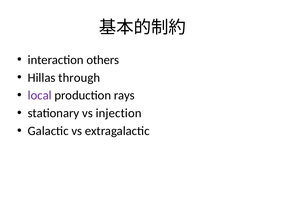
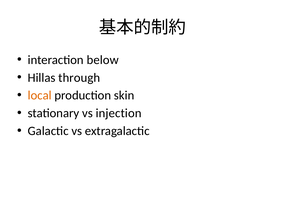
others: others -> below (103, 60)
local colour: purple -> orange (40, 95)
rays: rays -> skin (124, 95)
